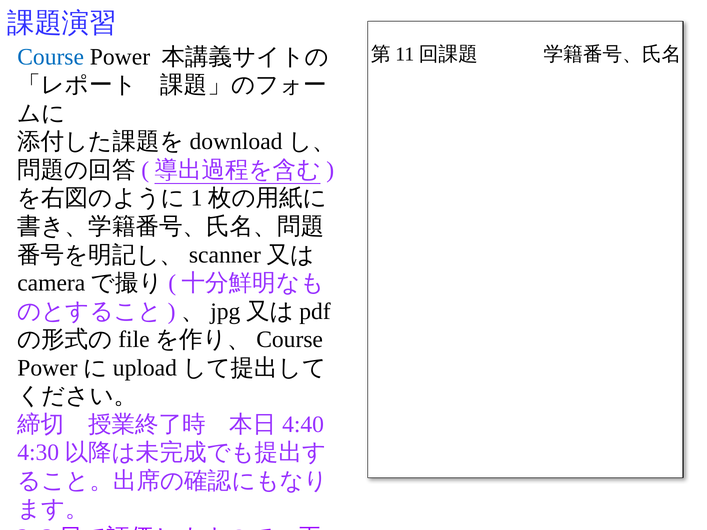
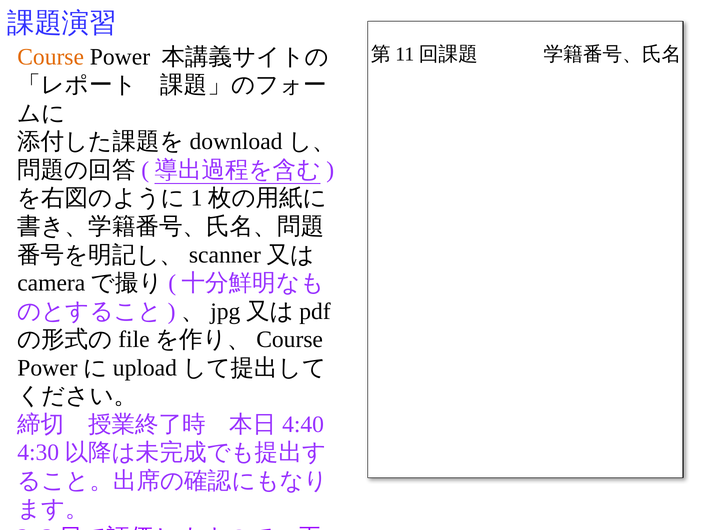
Course colour: blue -> orange (51, 57)
